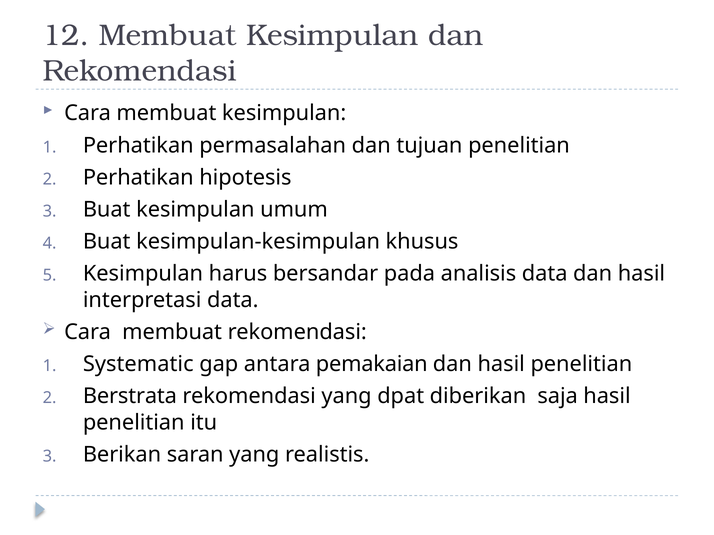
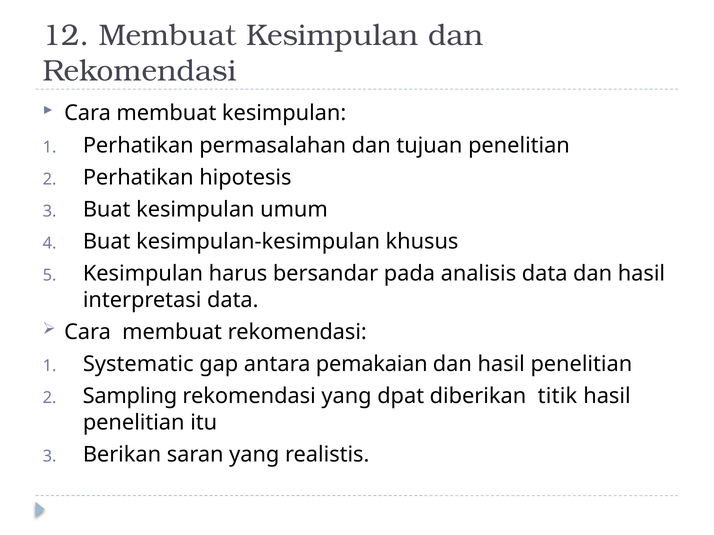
Berstrata: Berstrata -> Sampling (130, 397)
saja: saja -> titik (557, 397)
